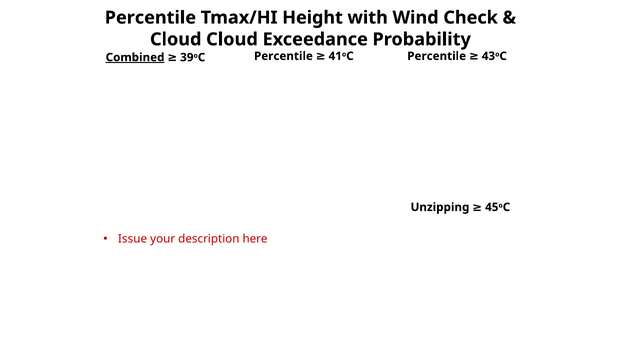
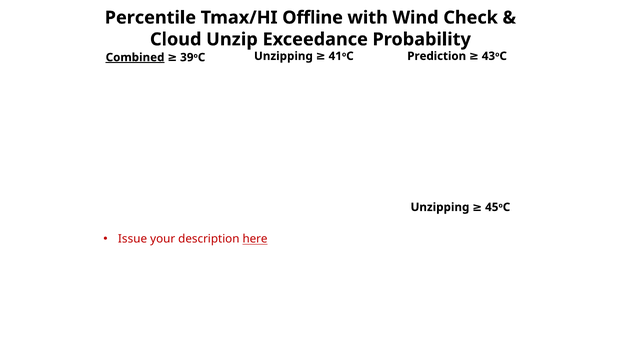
Height: Height -> Offline (313, 18)
Cloud Cloud: Cloud -> Unzip (232, 39)
Percentile: Percentile -> Prediction (437, 56)
Percentile: Percentile -> Unzipping (283, 56)
here underline: none -> present (255, 239)
